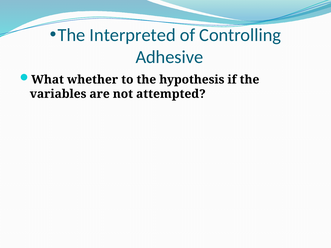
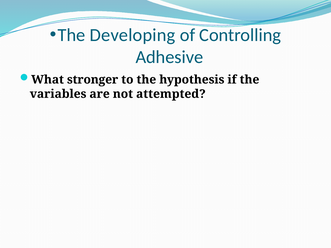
Interpreted: Interpreted -> Developing (132, 35)
whether: whether -> stronger (93, 80)
